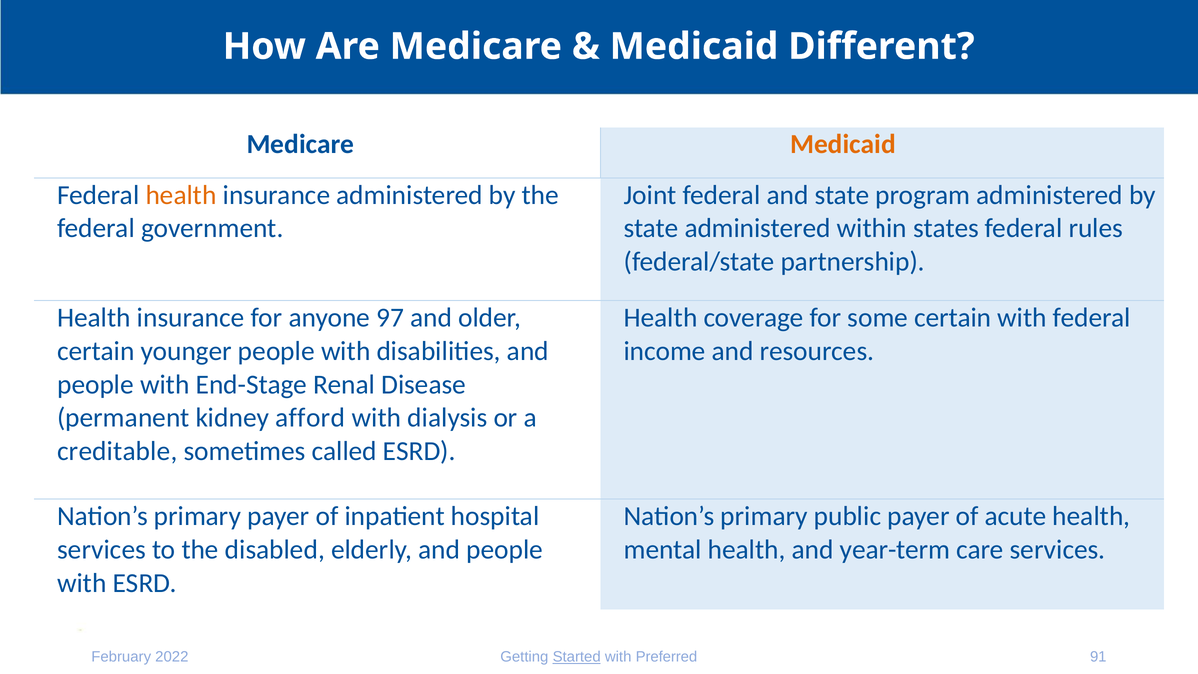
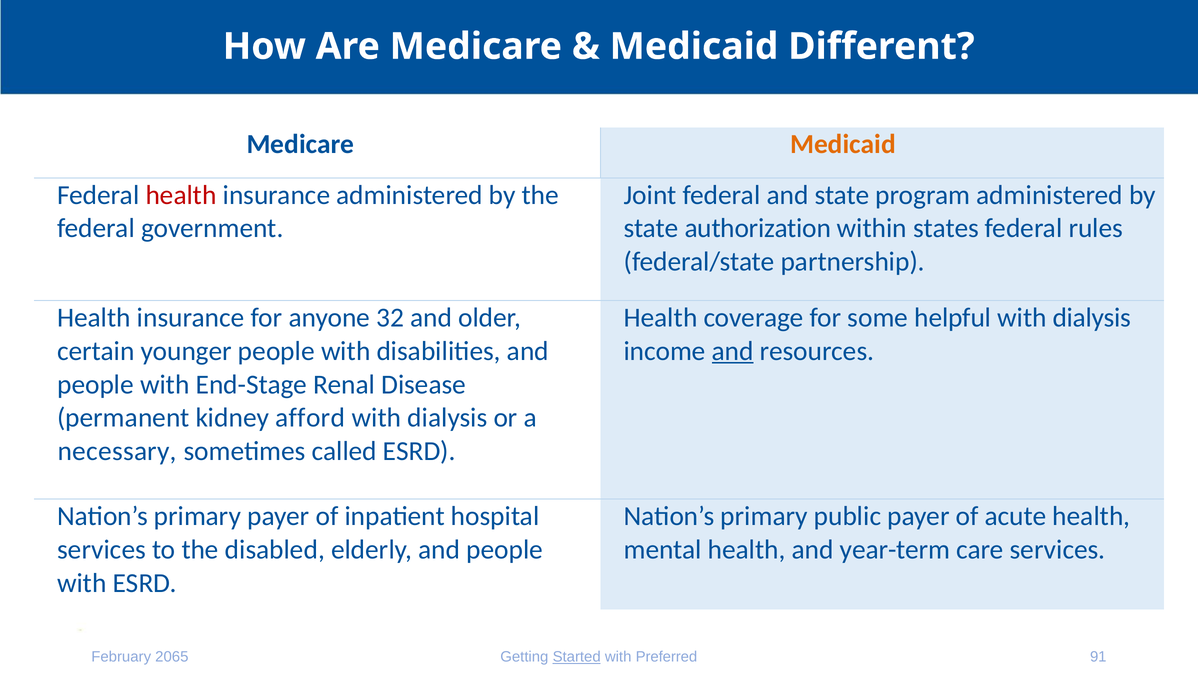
health colour: orange -> red (181, 195)
state administered: administered -> authorization (758, 228)
97: 97 -> 32 (390, 318)
some certain: certain -> helpful (953, 318)
federal: federal -> dialysis (1092, 318)
and underline: none -> present (733, 351)
creditable: creditable -> necessary (117, 451)
2022: 2022 -> 2065 (172, 657)
